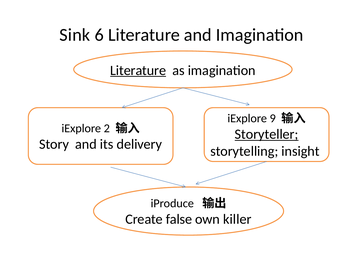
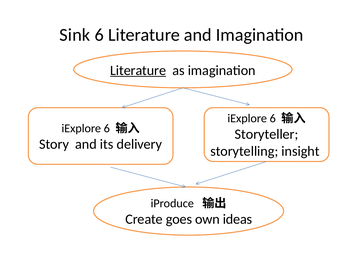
9: 9 -> 6 (273, 119)
2: 2 -> 6 (107, 129)
Storyteller underline: present -> none (267, 134)
false: false -> goes (179, 220)
killer: killer -> ideas (237, 220)
